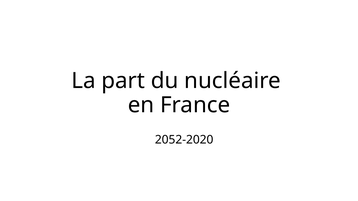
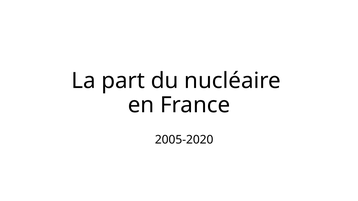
2052-2020: 2052-2020 -> 2005-2020 (184, 140)
